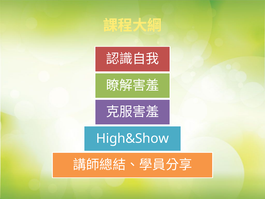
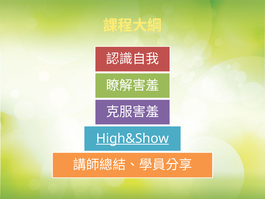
High&Show underline: none -> present (132, 138)
